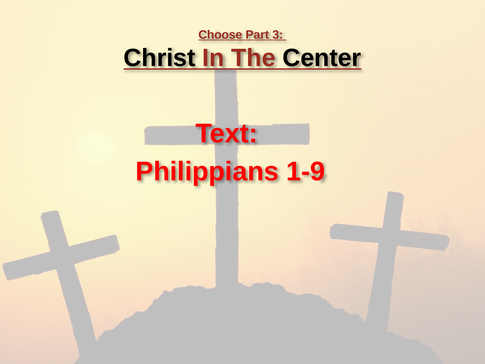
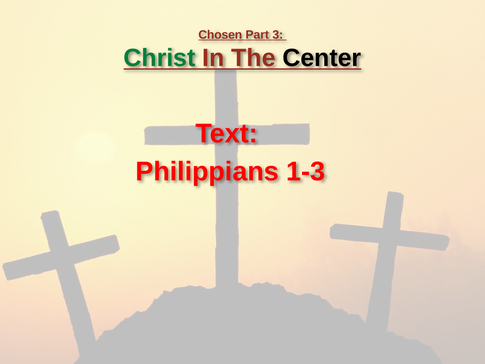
Choose: Choose -> Chosen (220, 35)
Christ colour: black -> green (159, 58)
1-9: 1-9 -> 1-3 (306, 171)
